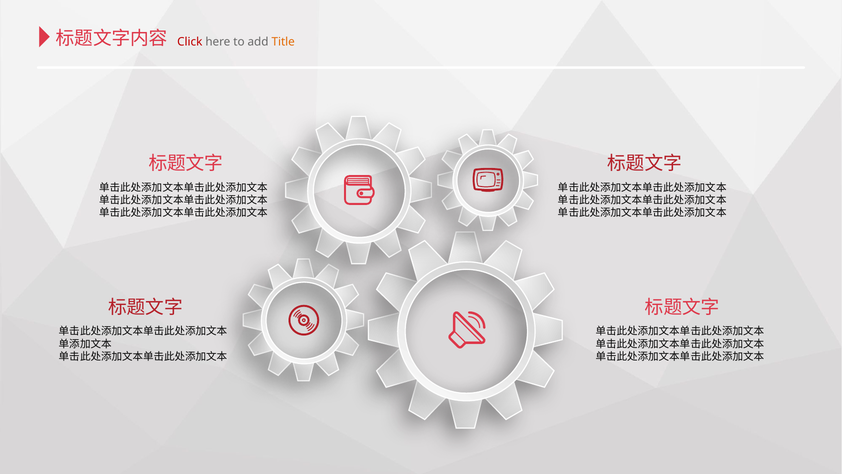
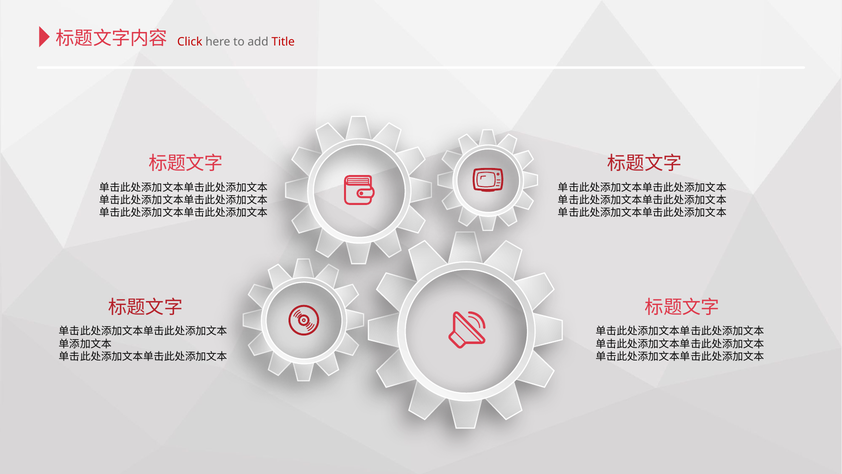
Title colour: orange -> red (283, 42)
